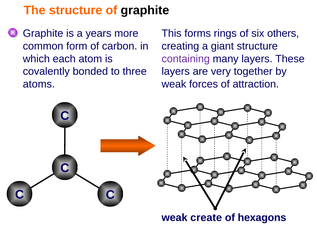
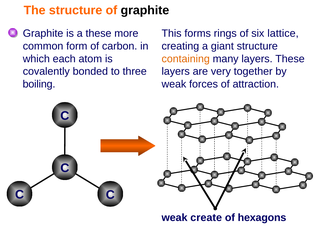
a years: years -> these (99, 33)
others: others -> lattice (283, 33)
containing colour: purple -> orange (186, 59)
atoms: atoms -> boiling (39, 84)
